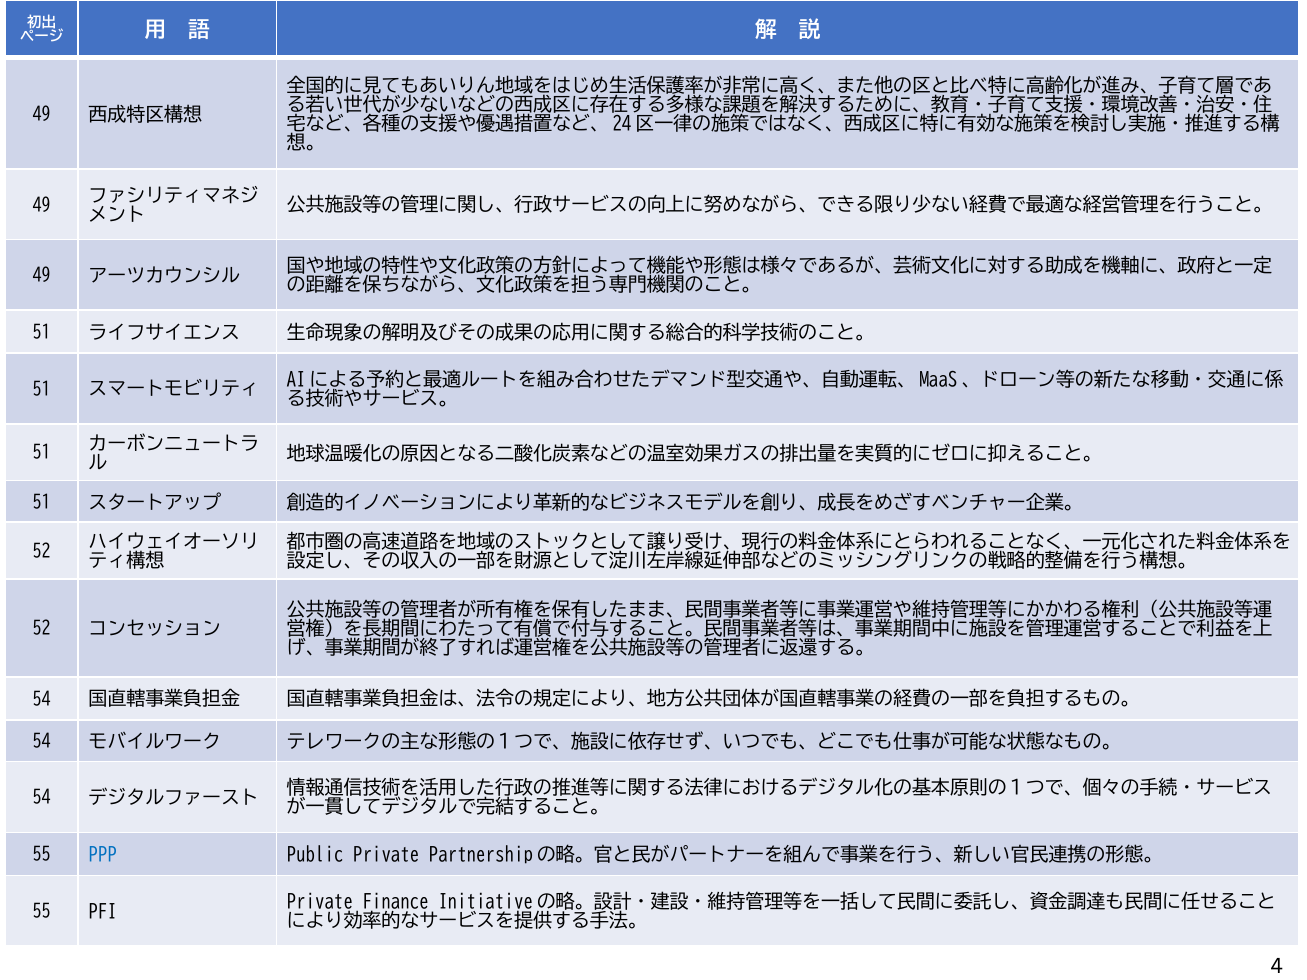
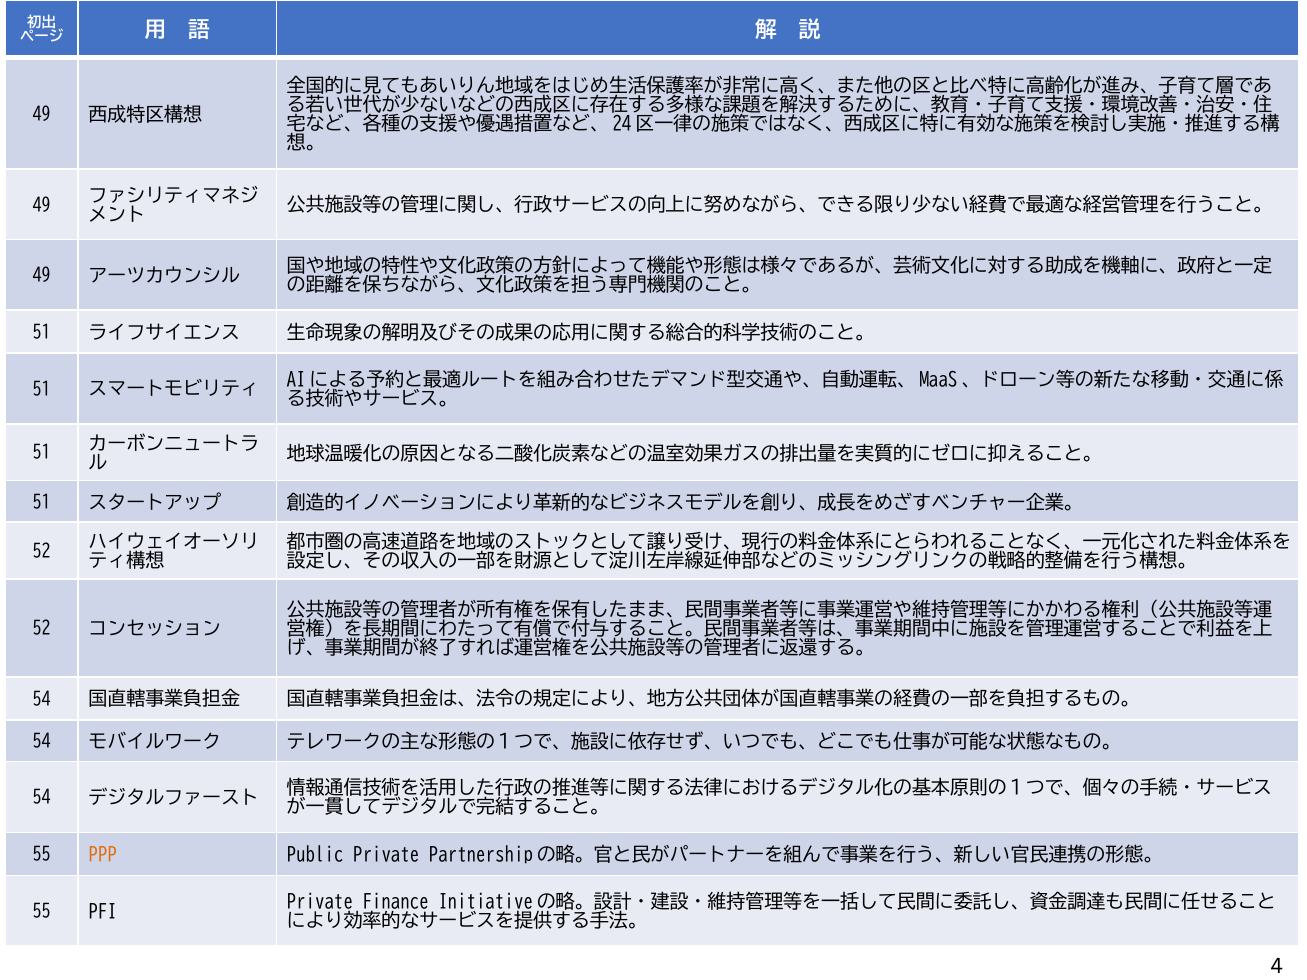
PPP colour: blue -> orange (103, 855)
